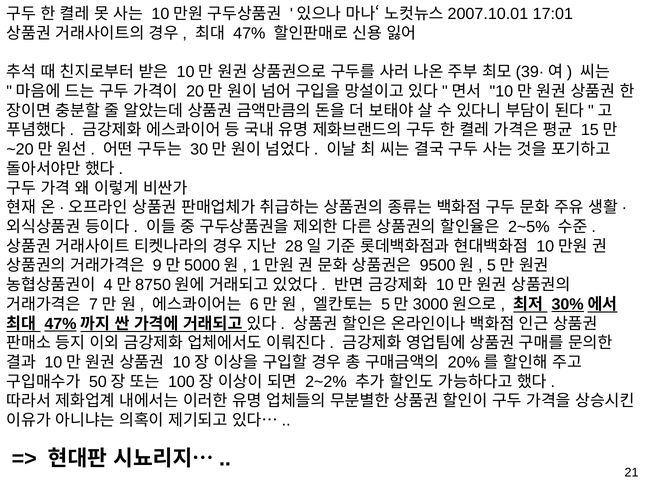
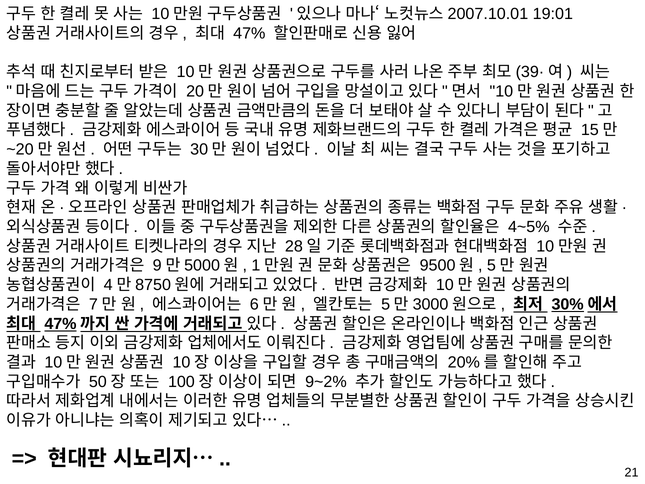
17:01: 17:01 -> 19:01 (553, 14)
2~5%: 2~5% -> 4~5% (529, 227)
2~2%: 2~2% -> 9~2% (326, 382)
